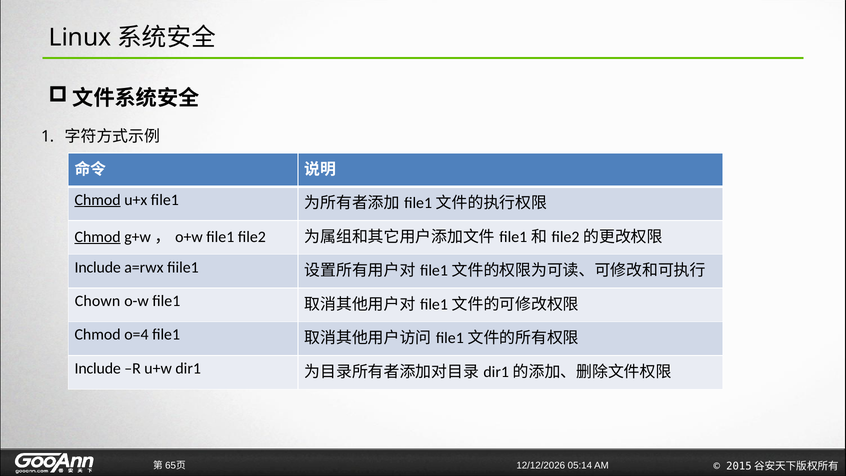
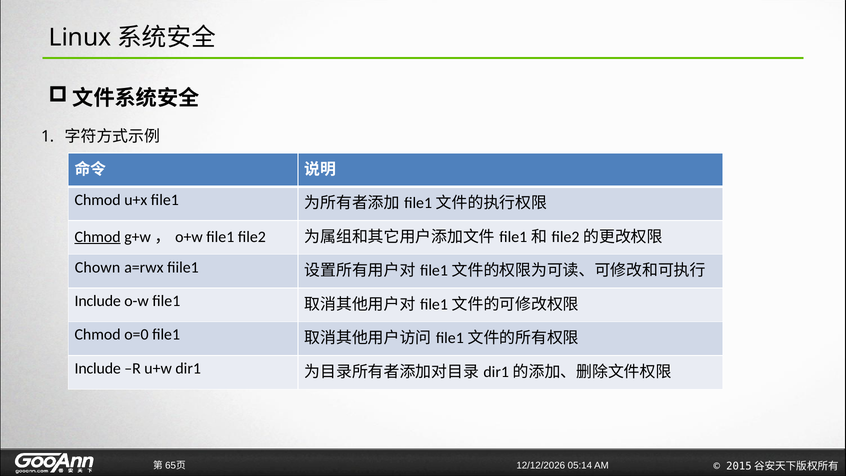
Chmod underline: present -> none (98, 200)
Include: Include -> Chown (98, 267)
Chown: Chown -> Include (98, 301)
o=4: o=4 -> o=0 (136, 335)
